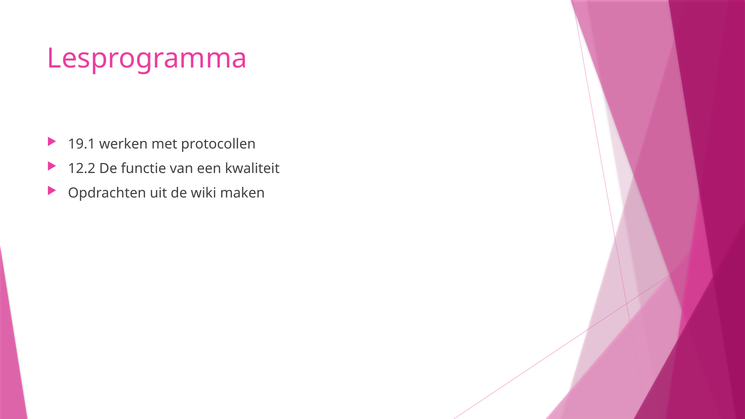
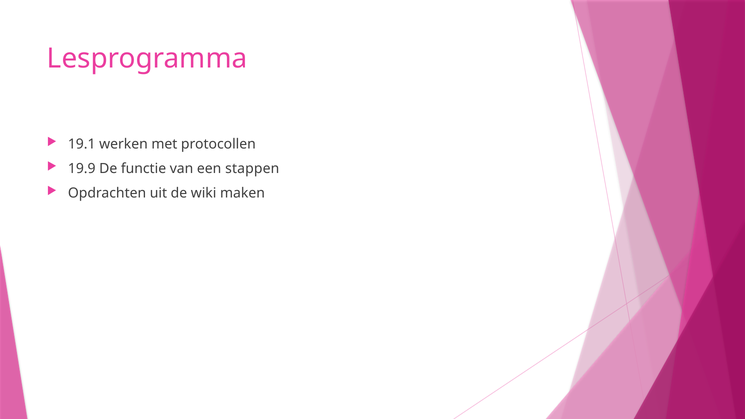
12.2: 12.2 -> 19.9 (82, 169)
kwaliteit: kwaliteit -> stappen (252, 169)
